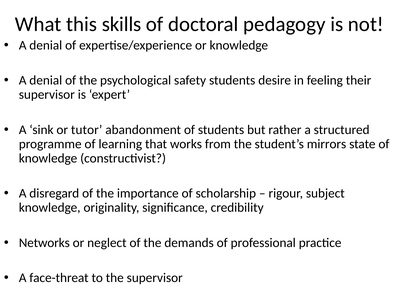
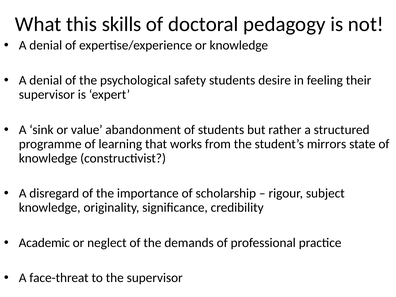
tutor: tutor -> value (87, 130)
Networks: Networks -> Academic (44, 243)
